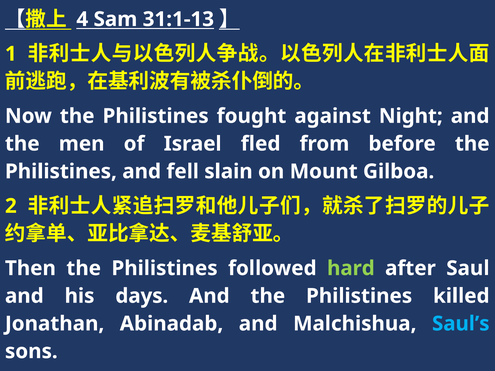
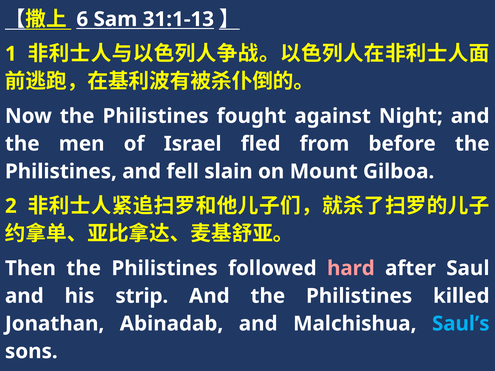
4: 4 -> 6 (82, 19)
hard colour: light green -> pink (351, 268)
days: days -> strip (142, 296)
